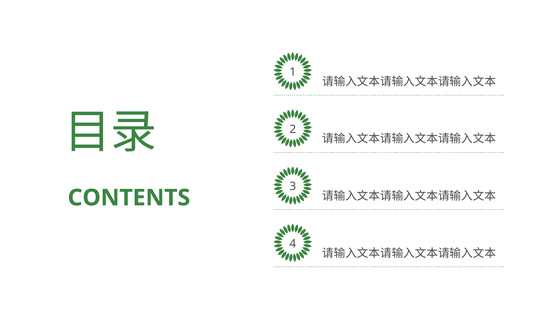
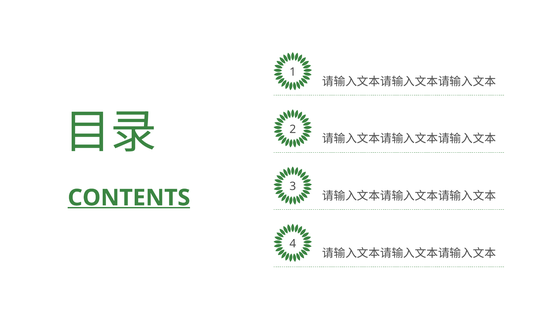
CONTENTS underline: none -> present (129, 198)
